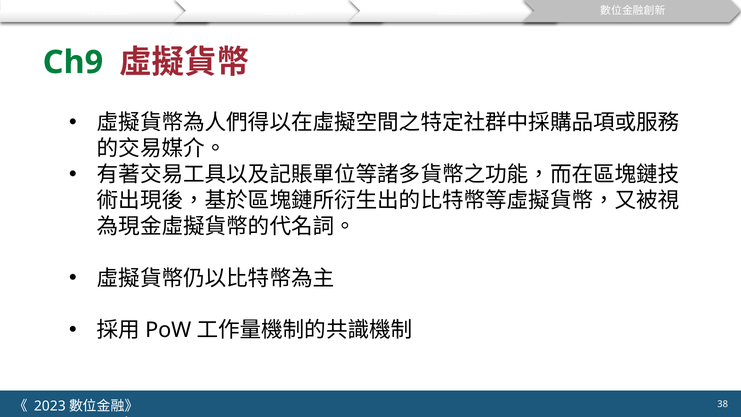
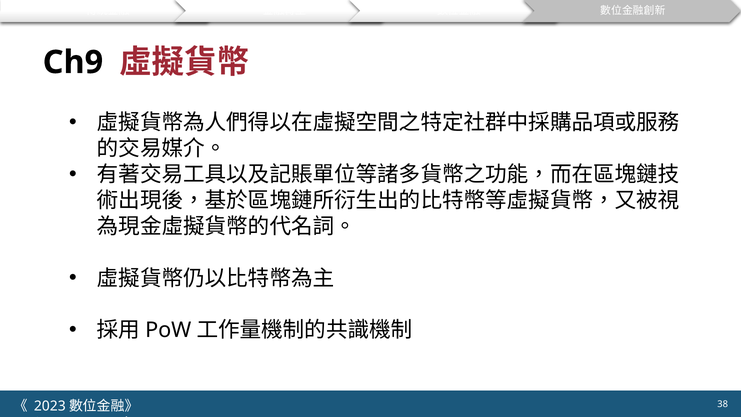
Ch9 colour: green -> black (73, 62)
